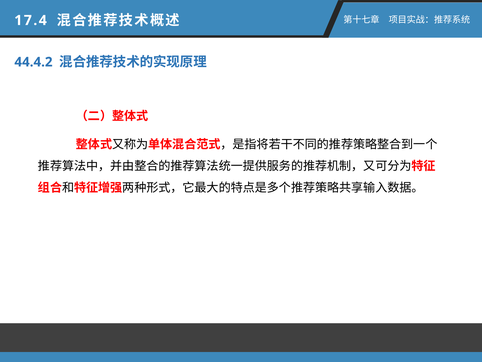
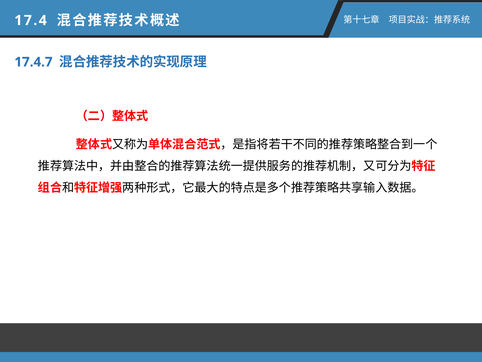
44.4.2: 44.4.2 -> 17.4.7 (33, 62)
